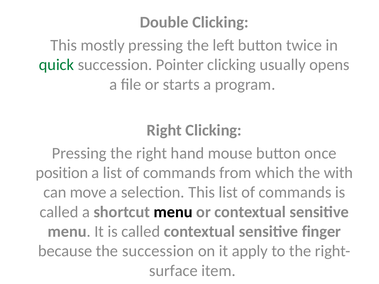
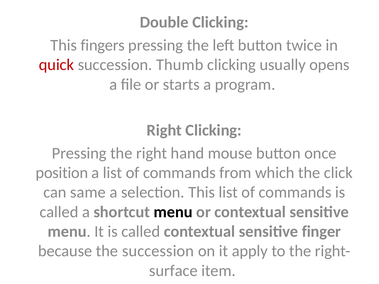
mostly: mostly -> fingers (103, 45)
quick colour: green -> red (56, 65)
Pointer: Pointer -> Thumb (180, 65)
with: with -> click (338, 173)
move: move -> same (88, 193)
